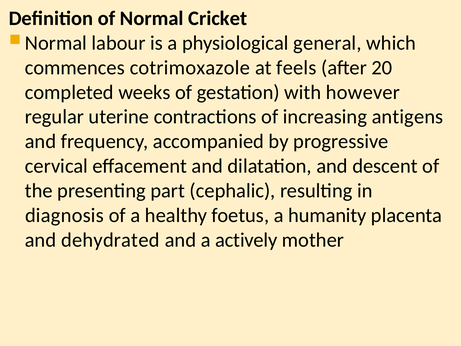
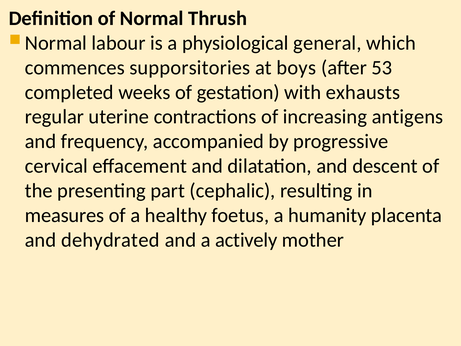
Cricket: Cricket -> Thrush (218, 18)
cotrimoxazole: cotrimoxazole -> supporsitories (190, 68)
feels: feels -> boys (296, 68)
20: 20 -> 53 (382, 68)
however: however -> exhausts (363, 92)
diagnosis: diagnosis -> measures (65, 215)
